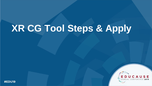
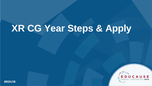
Tool: Tool -> Year (55, 28)
